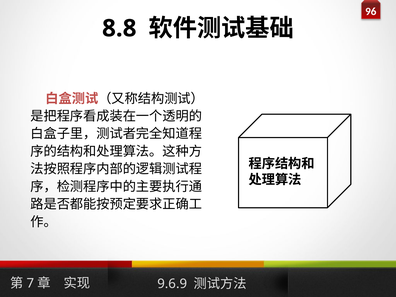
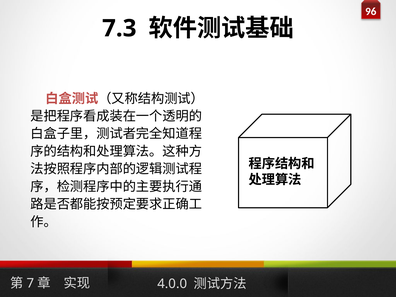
8.8: 8.8 -> 7.3 (119, 28)
9.6.9: 9.6.9 -> 4.0.0 (172, 284)
